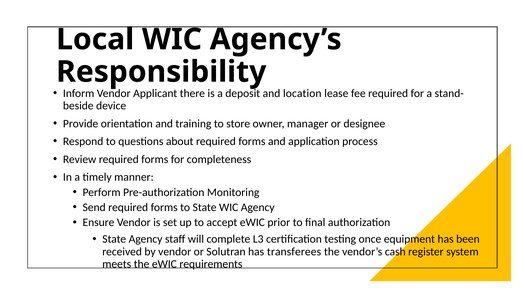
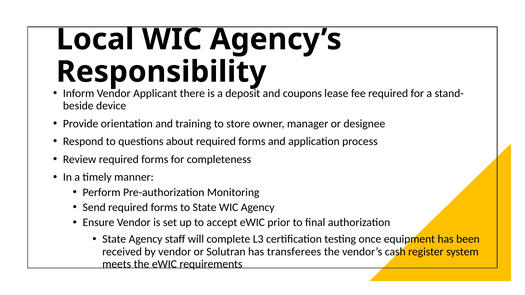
location: location -> coupons (302, 93)
